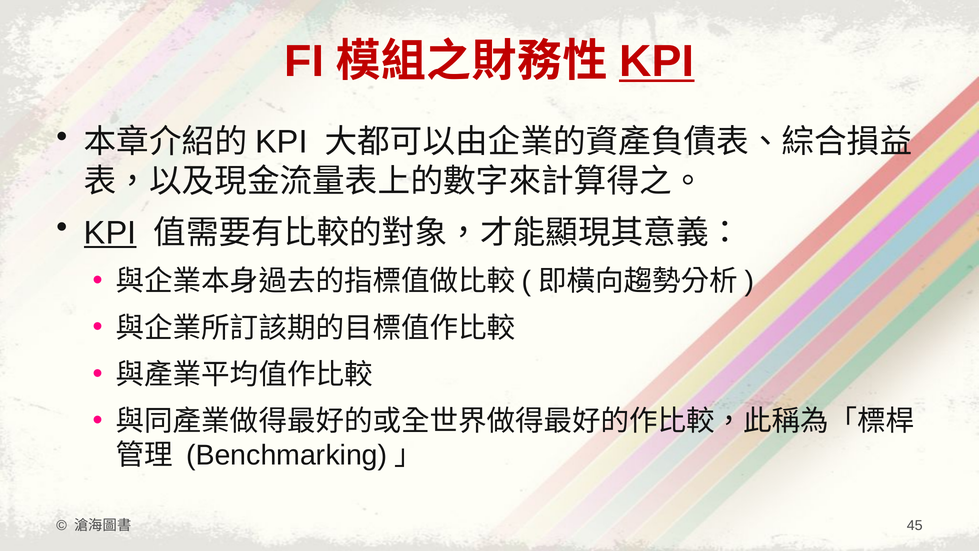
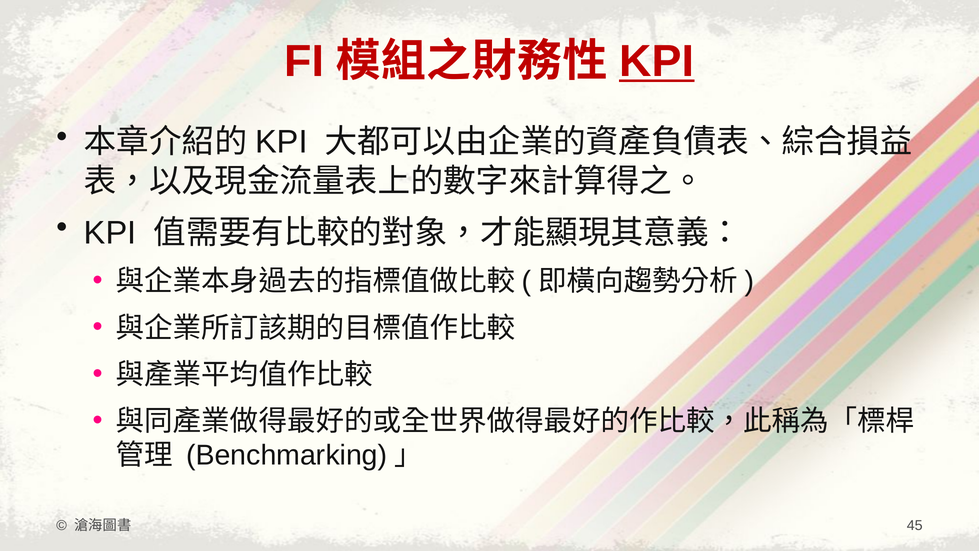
KPI underline: present -> none (110, 233)
